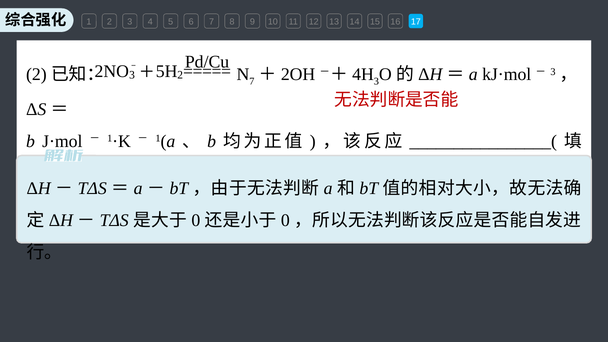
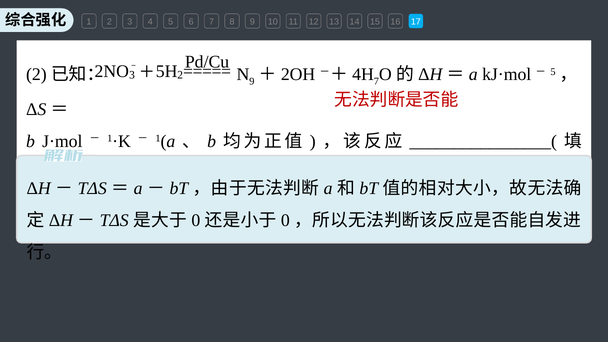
7: 7 -> 9 (252, 82)
3: 3 -> 7 (376, 82)
3: 3 -> 5 (553, 72)
